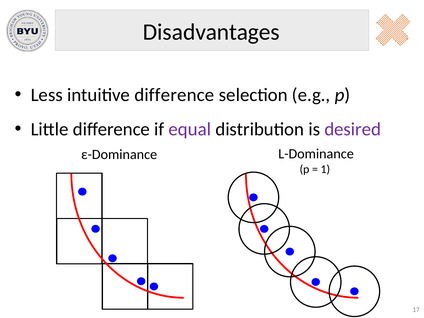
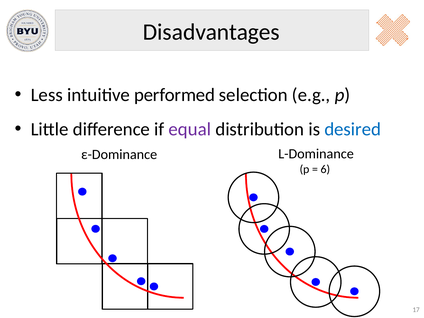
intuitive difference: difference -> performed (175, 95)
desired colour: purple -> blue (353, 129)
1: 1 -> 6 (325, 169)
